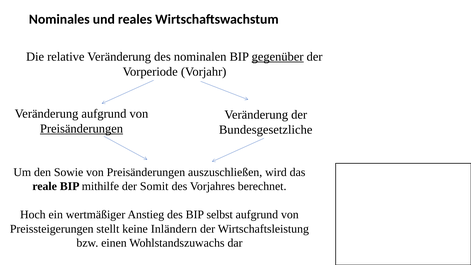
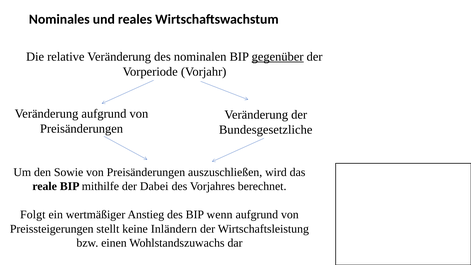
Preisänderungen underline: present -> none (82, 129)
Somit: Somit -> Dabei (154, 186)
Hoch: Hoch -> Folgt (33, 215)
selbst: selbst -> wenn (220, 215)
